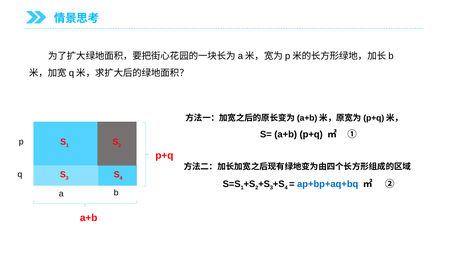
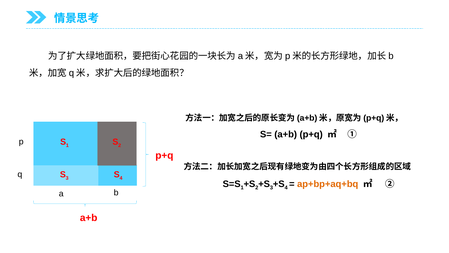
ap+bp+aq+bq colour: blue -> orange (328, 184)
